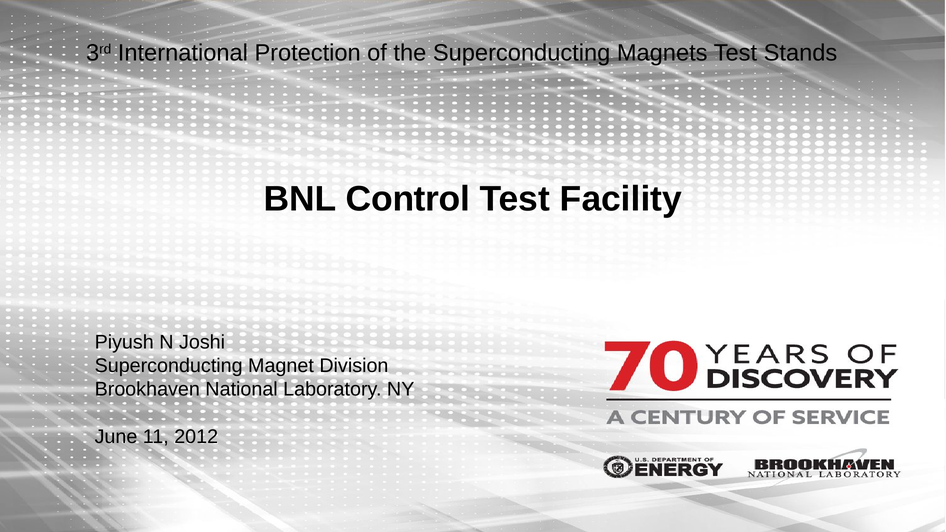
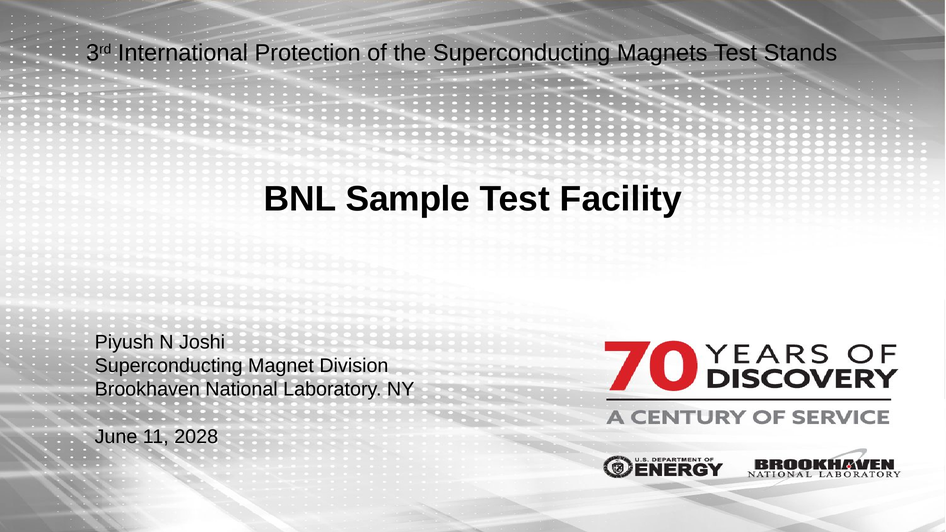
Control: Control -> Sample (408, 199)
2012: 2012 -> 2028 (196, 437)
